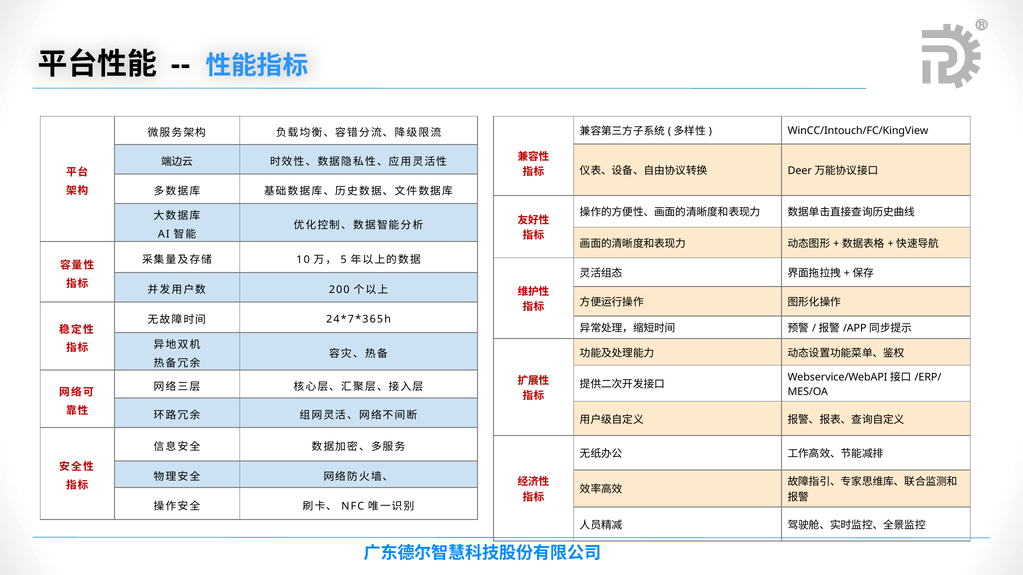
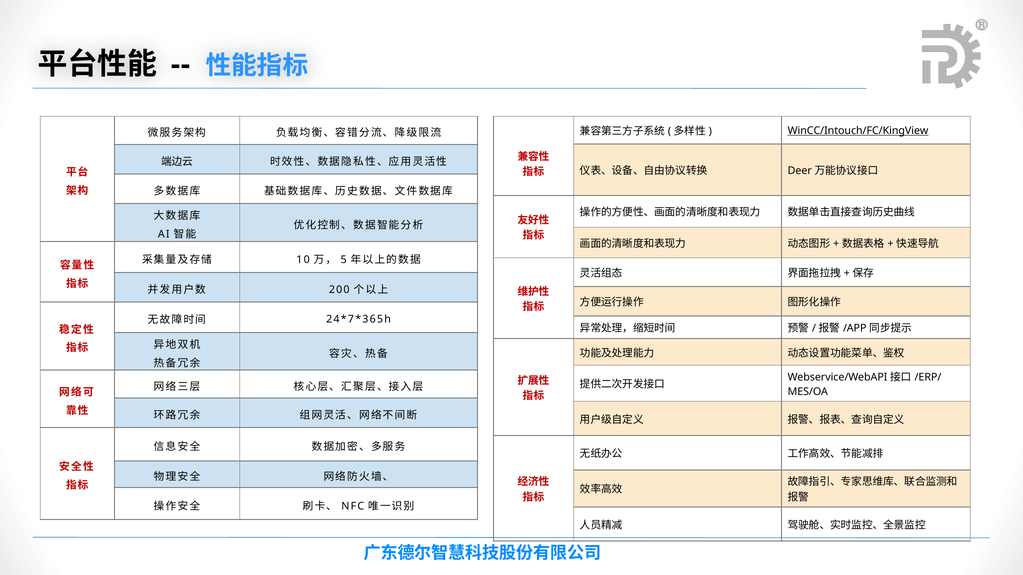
WinCC/Intouch/FC/KingView underline: none -> present (858, 131)
